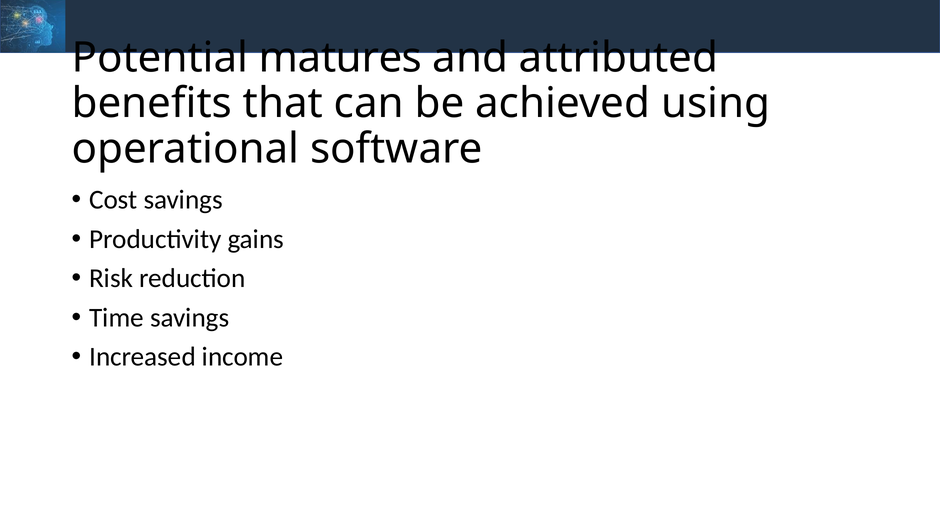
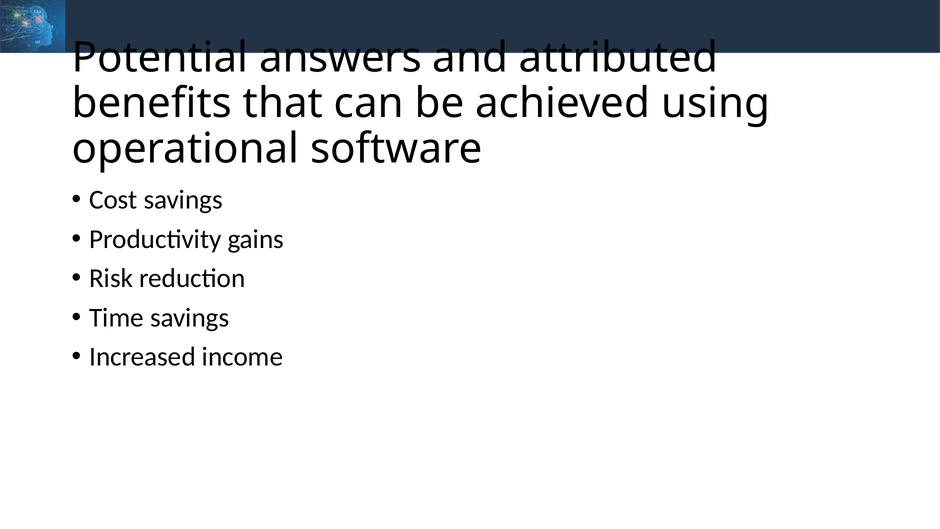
matures: matures -> answers (341, 58)
